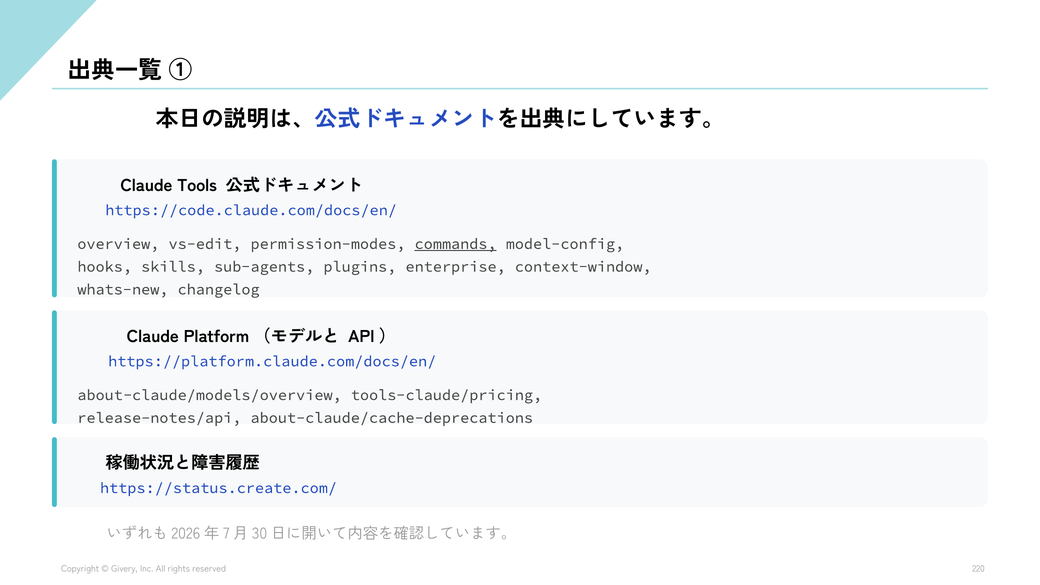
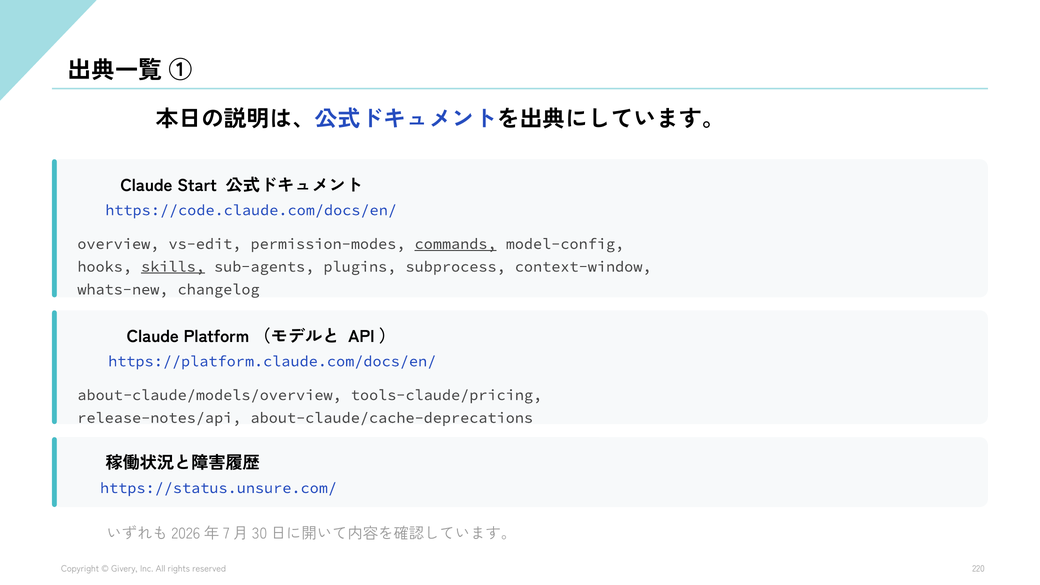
Tools: Tools -> Start (197, 185)
skills underline: none -> present (173, 267)
enterprise: enterprise -> subprocess (456, 267)
https://status.create.com/: https://status.create.com/ -> https://status.unsure.com/ (218, 488)
